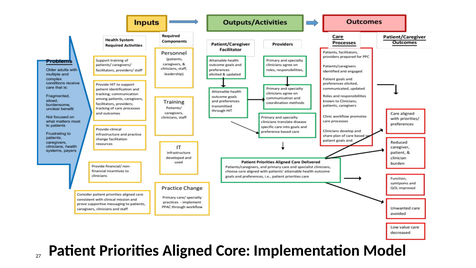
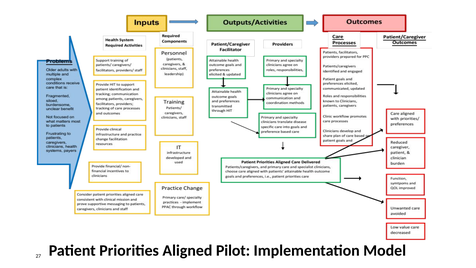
Core: Core -> Pilot (233, 250)
